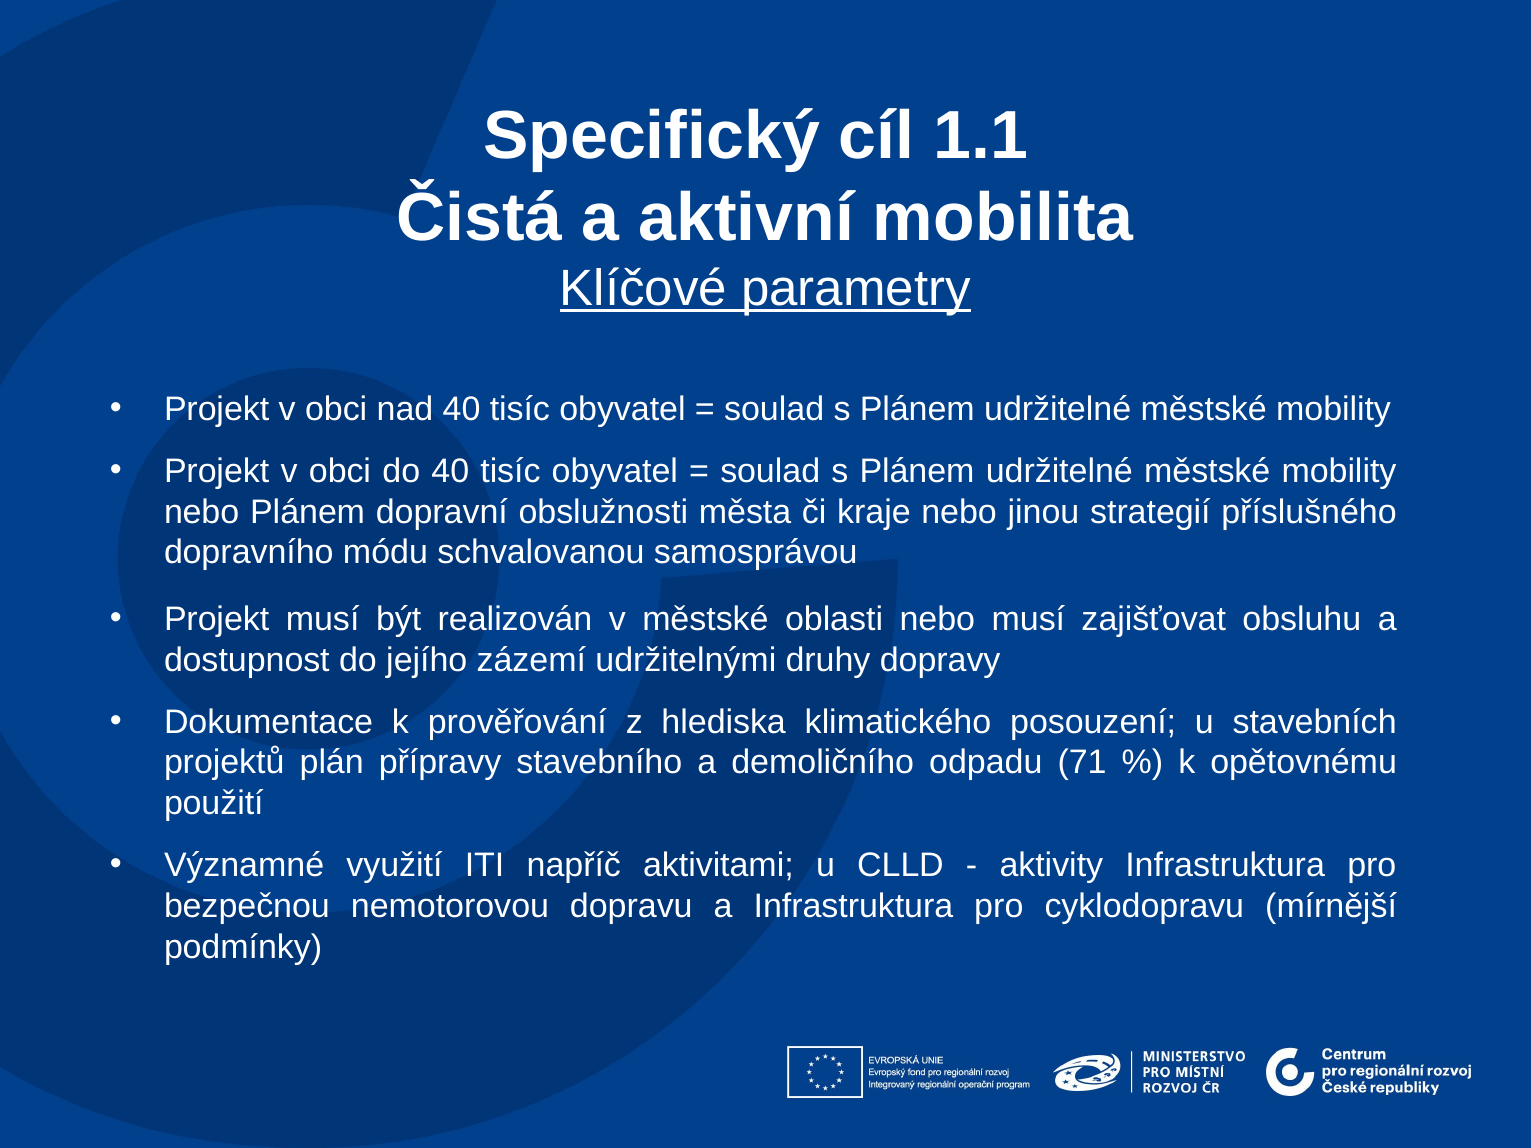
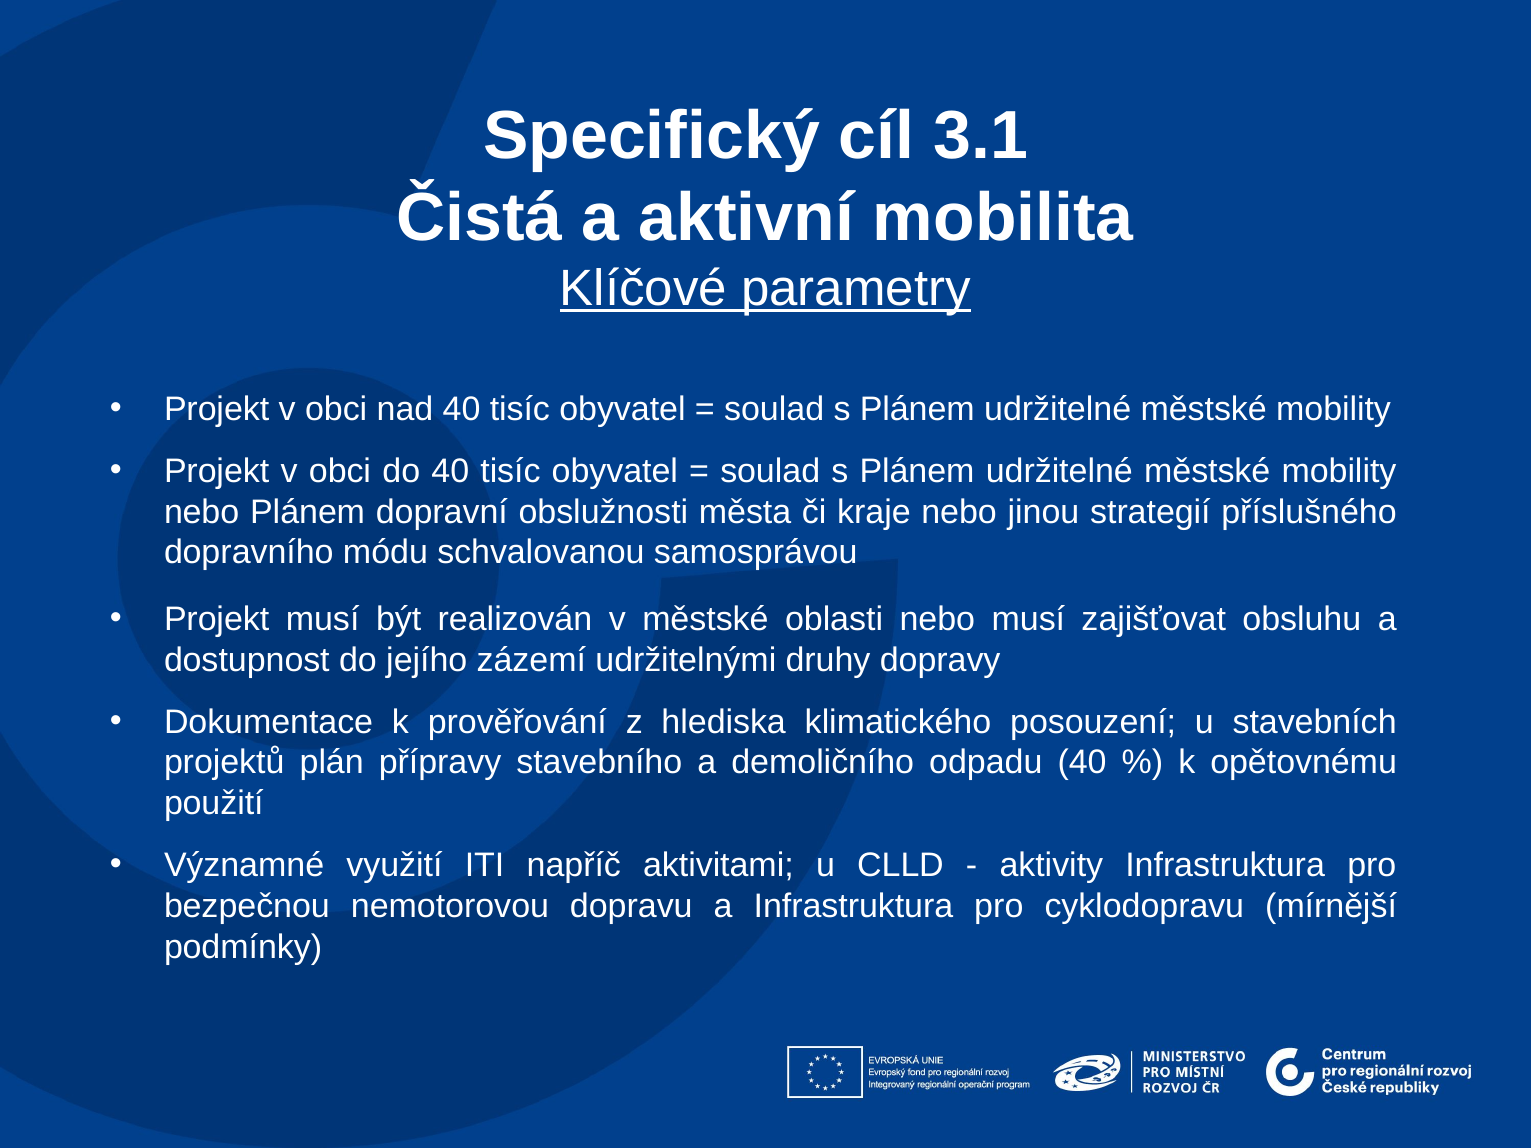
1.1: 1.1 -> 3.1 (981, 136)
odpadu 71: 71 -> 40 (1082, 763)
